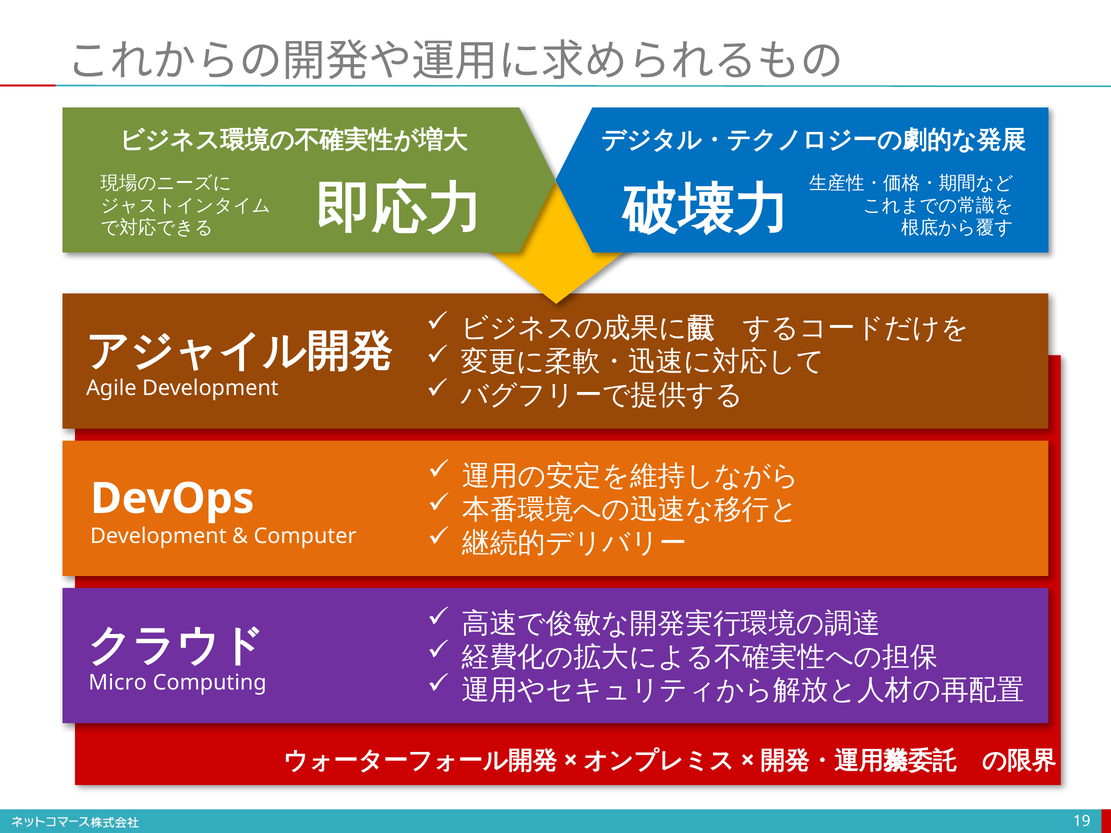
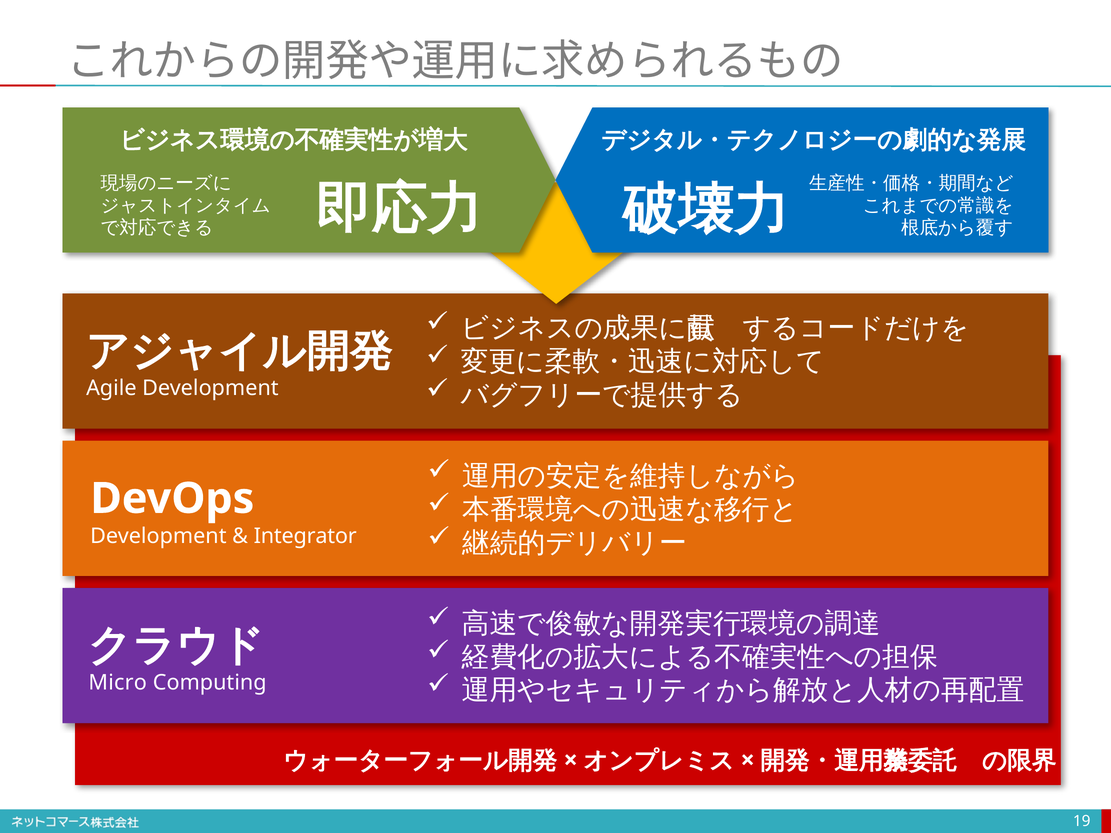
Computer: Computer -> Integrator (305, 536)
